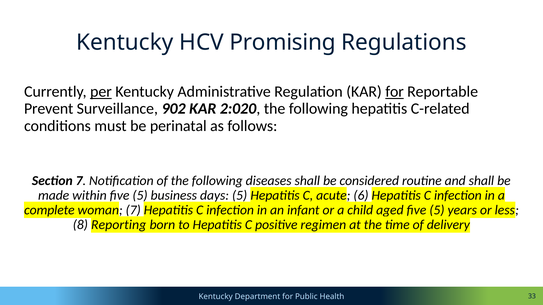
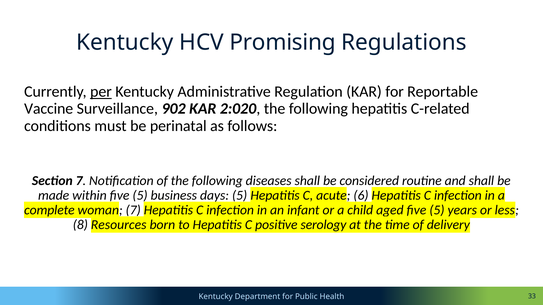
for underline: present -> none (395, 92)
Prevent: Prevent -> Vaccine (49, 109)
Reporting: Reporting -> Resources (119, 225)
regimen: regimen -> serology (323, 225)
